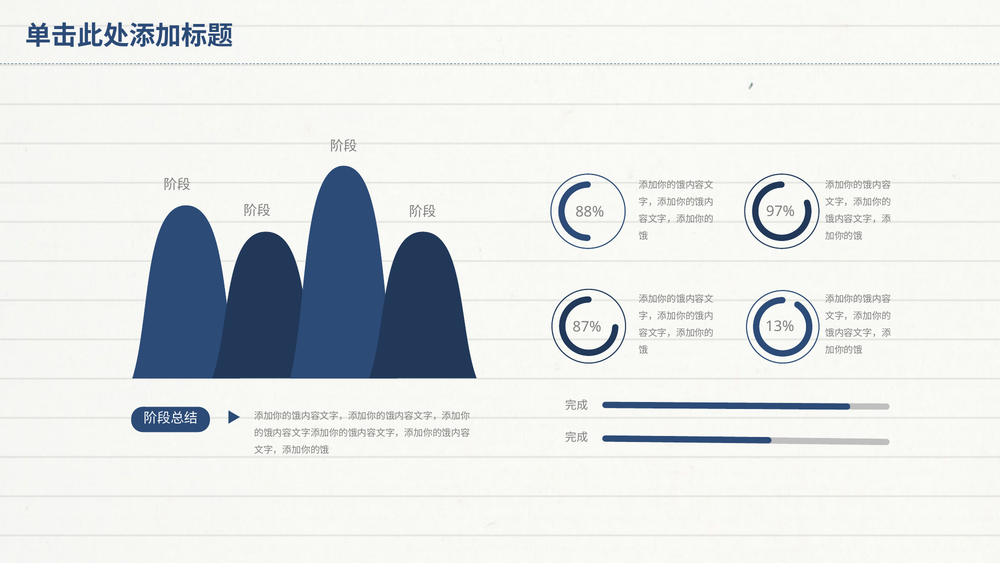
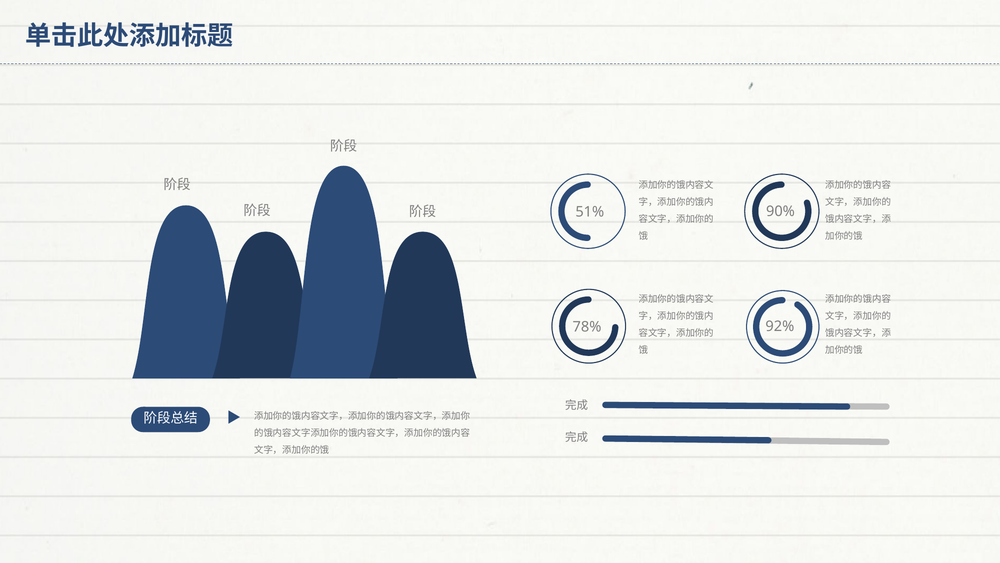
88%: 88% -> 51% (590, 212)
97%: 97% -> 90% (780, 211)
13%: 13% -> 92% (780, 326)
87%: 87% -> 78% (587, 326)
